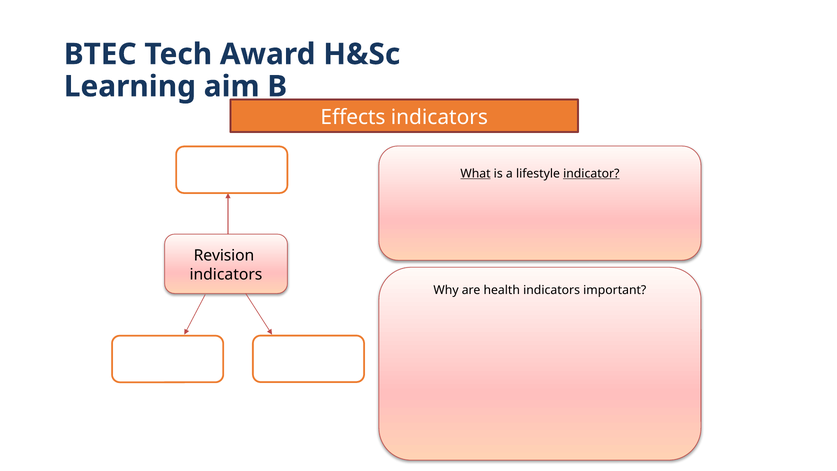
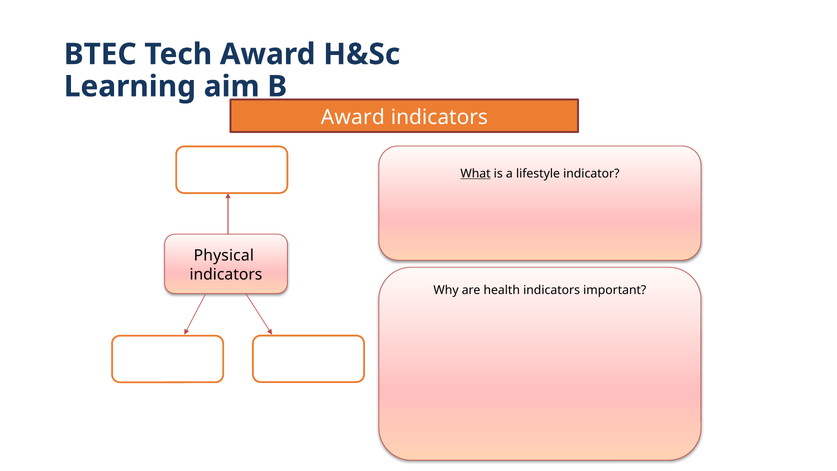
Effects: Effects -> Award (353, 117)
indicator underline: present -> none (591, 174)
Revision: Revision -> Physical (224, 255)
